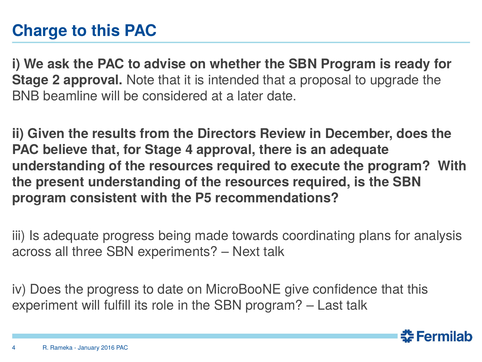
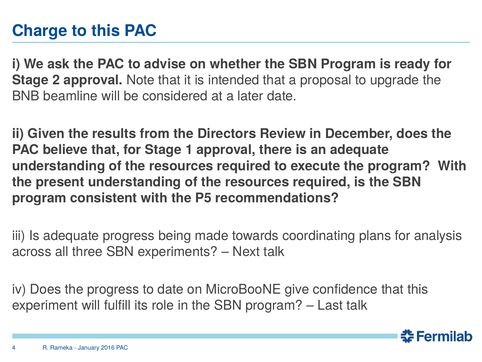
Stage 4: 4 -> 1 (189, 150)
